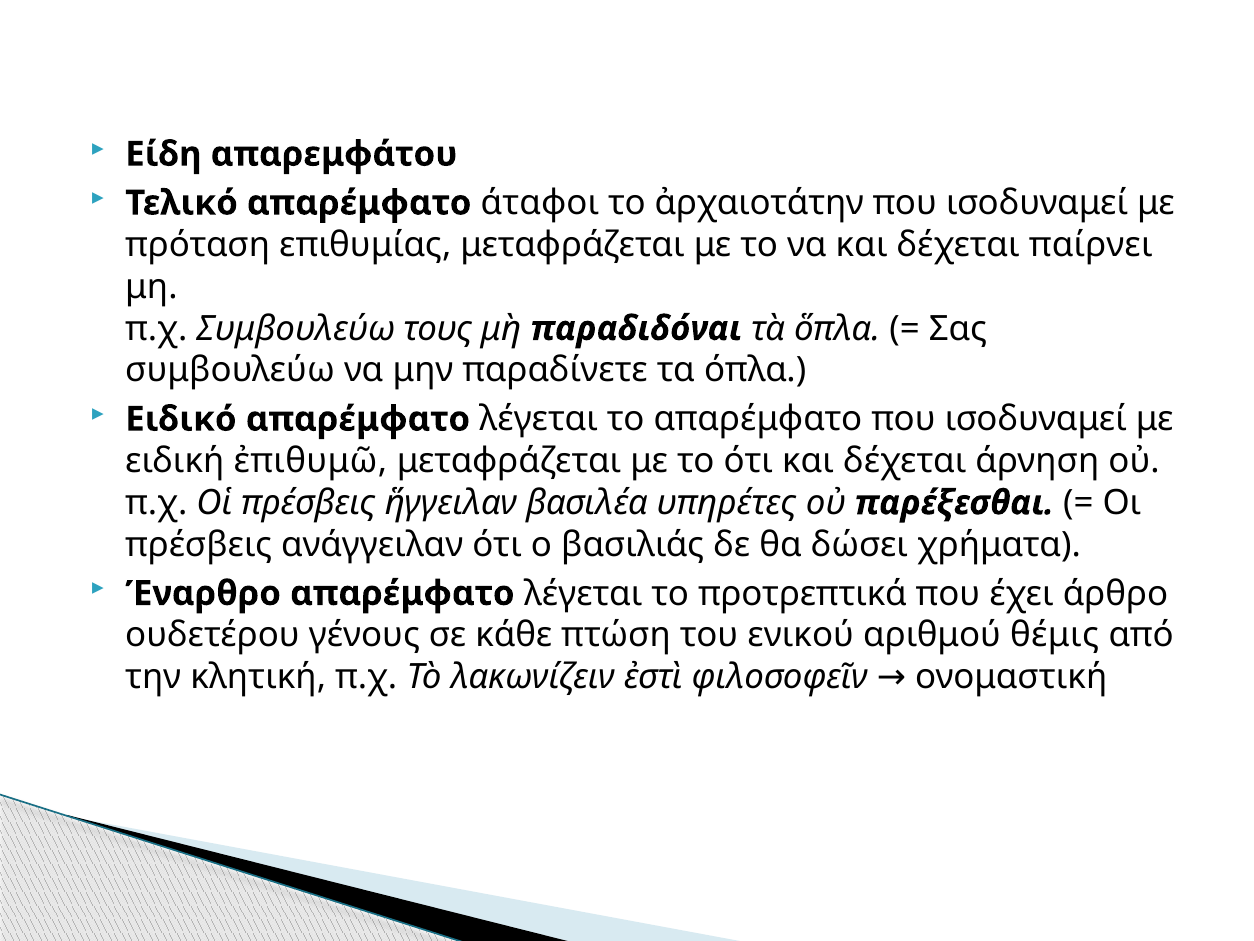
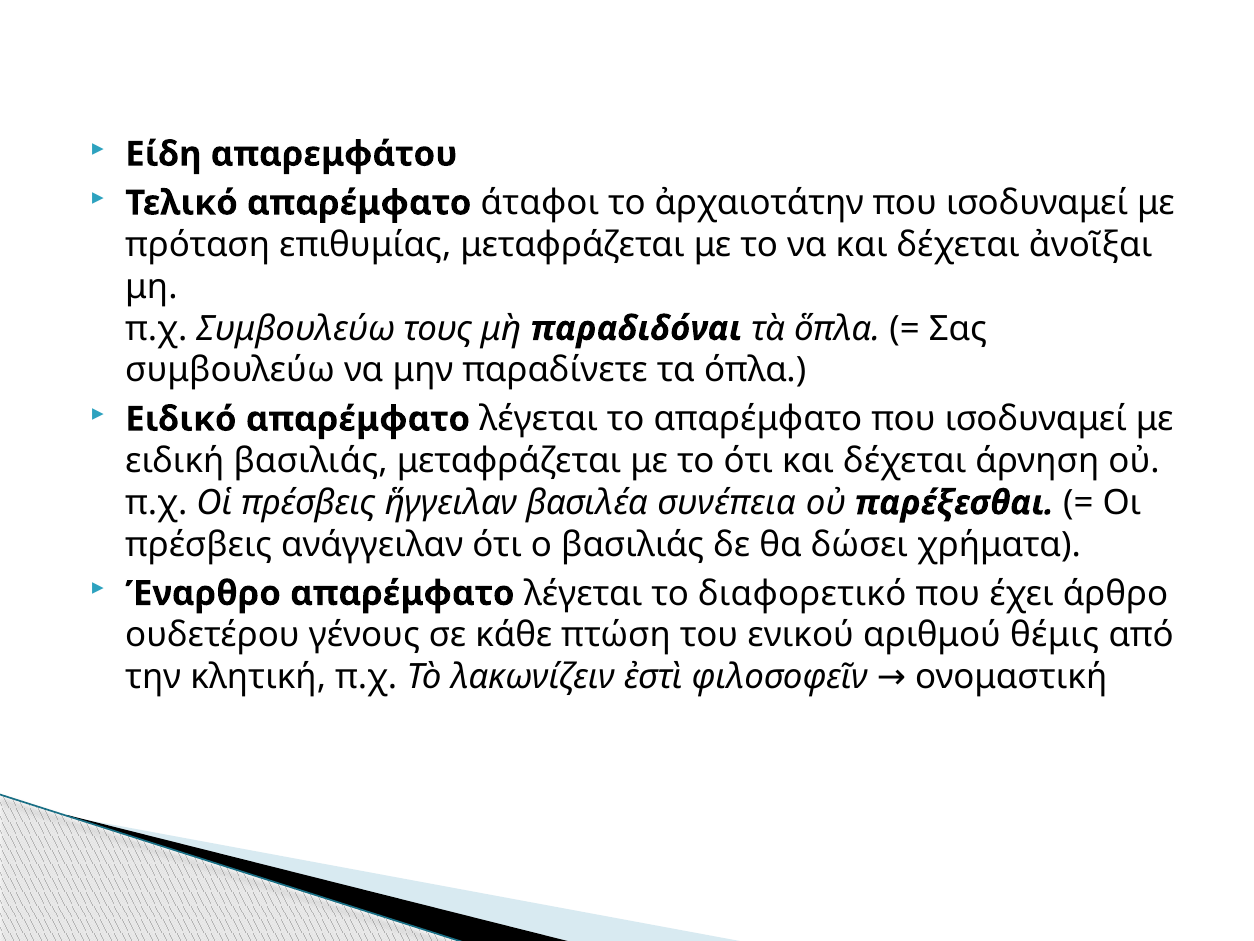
παίρνει: παίρνει -> ἀνοῖξαι (1091, 245)
ειδική ἐπιθυμῶ: ἐπιθυμῶ -> βασιλιάς (311, 461)
υπηρέτες: υπηρέτες -> συνέπεια (727, 503)
προτρεπτικά: προτρεπτικά -> διαφορετικό (802, 593)
